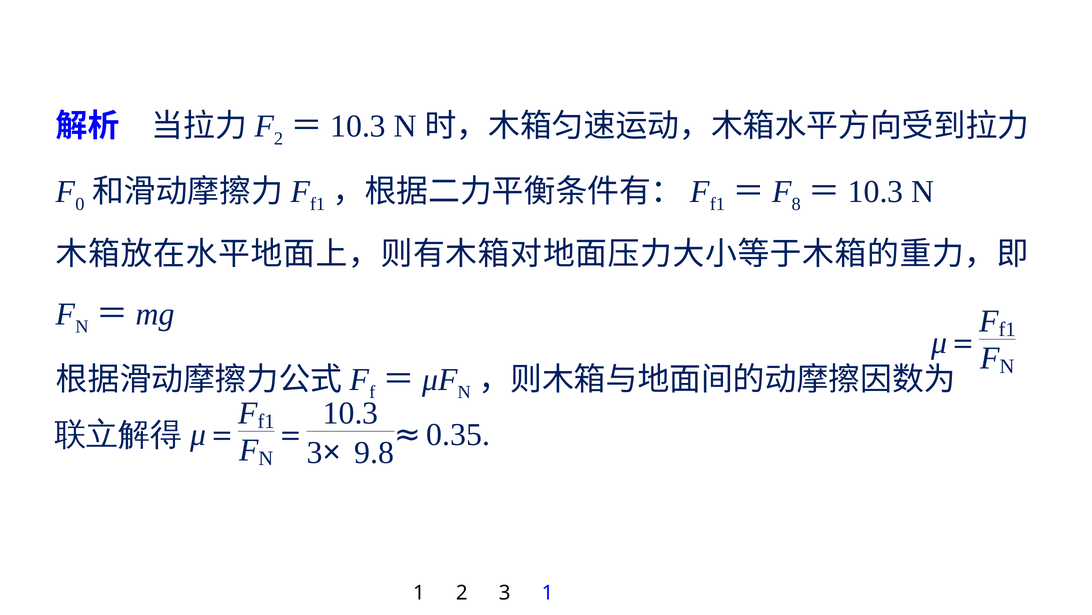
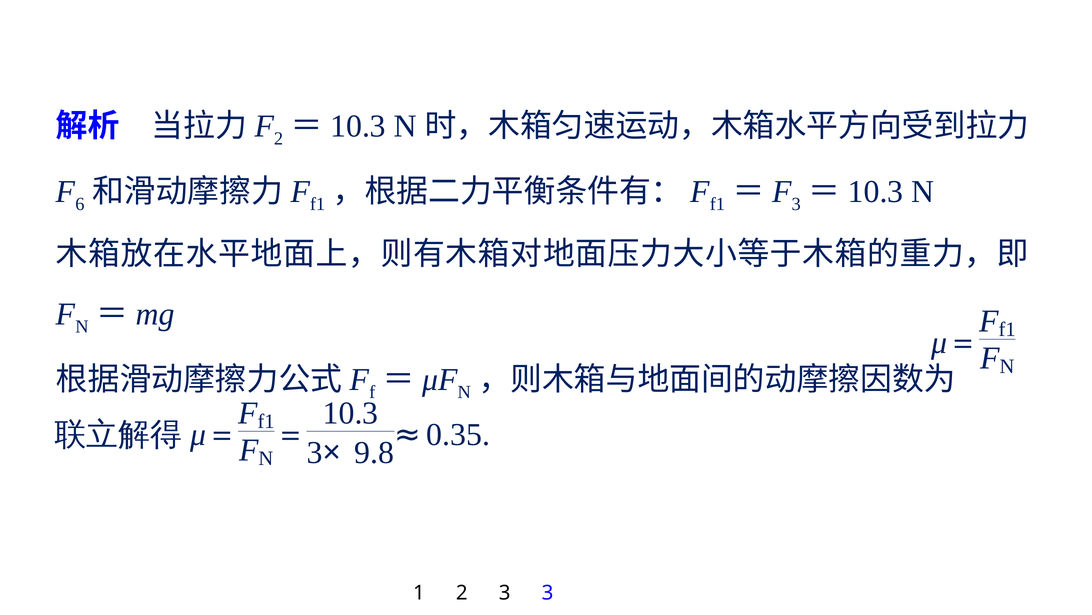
0: 0 -> 6 (80, 204)
8: 8 -> 3 (796, 204)
3 1: 1 -> 3 (548, 592)
